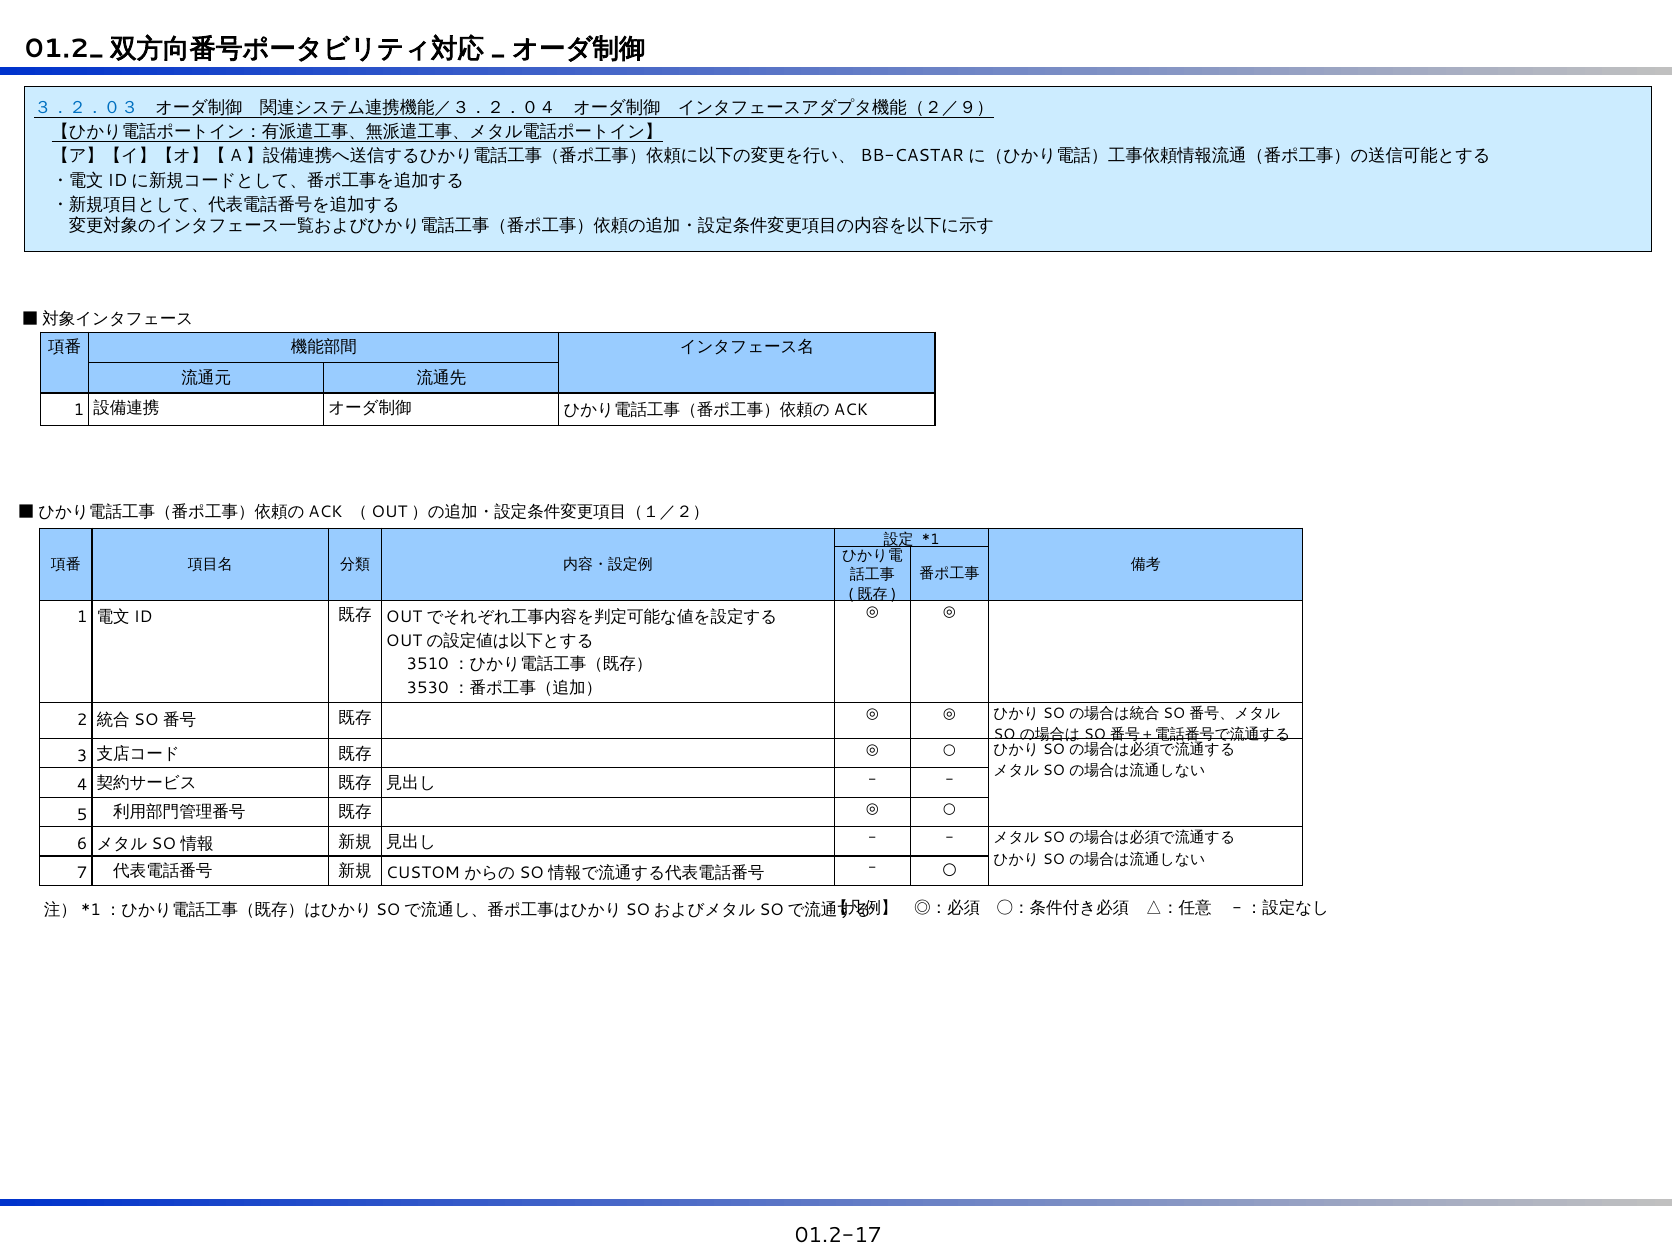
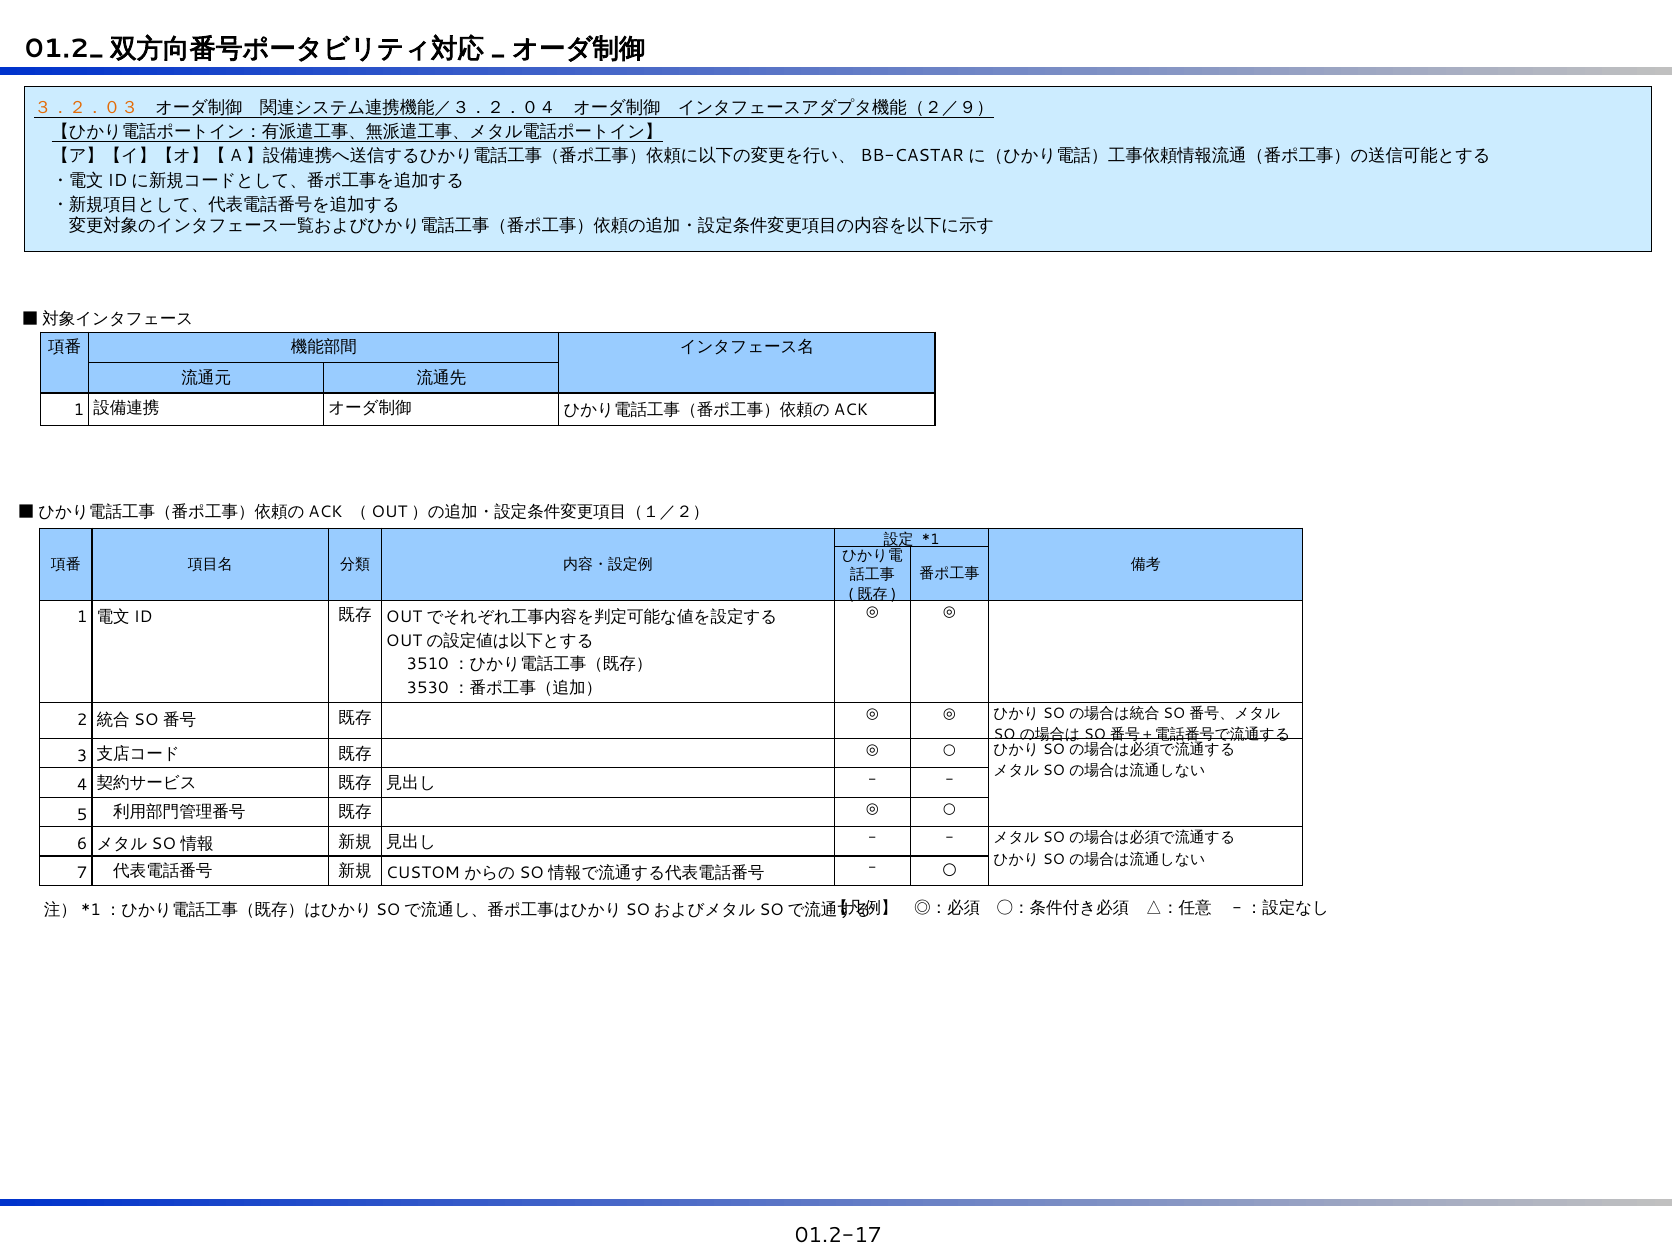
３．２．０３ colour: blue -> orange (86, 107)
